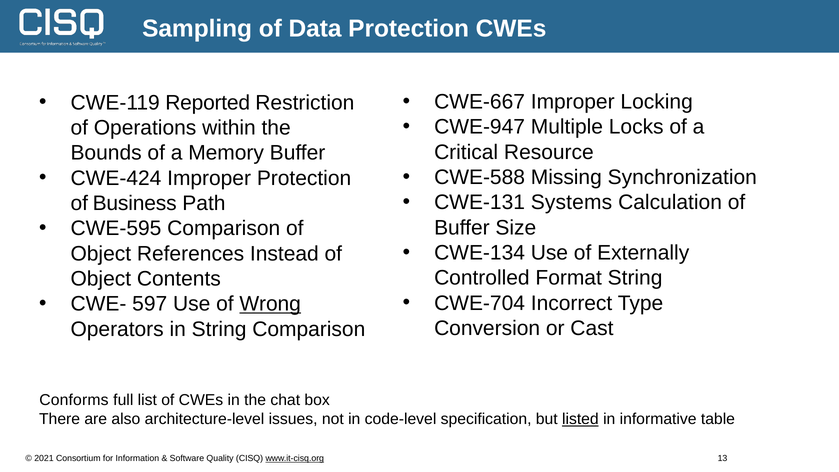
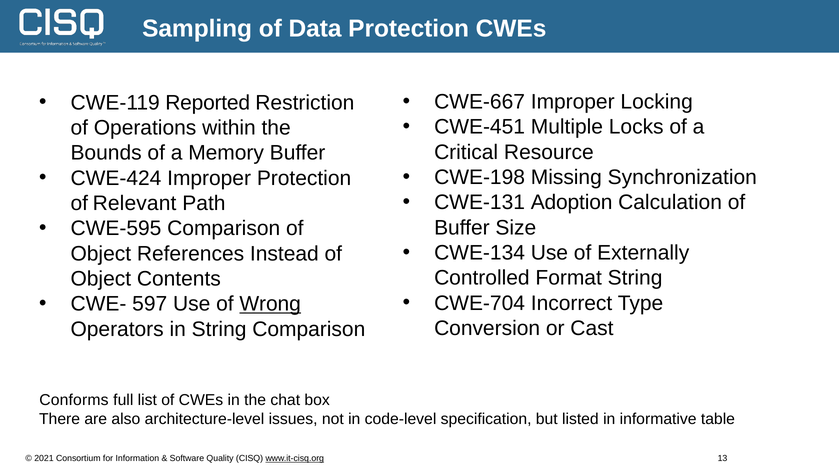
CWE-947: CWE-947 -> CWE-451 (480, 127)
CWE-588: CWE-588 -> CWE-198 (480, 177)
Systems: Systems -> Adoption (572, 203)
Business: Business -> Relevant (135, 203)
listed underline: present -> none (580, 419)
